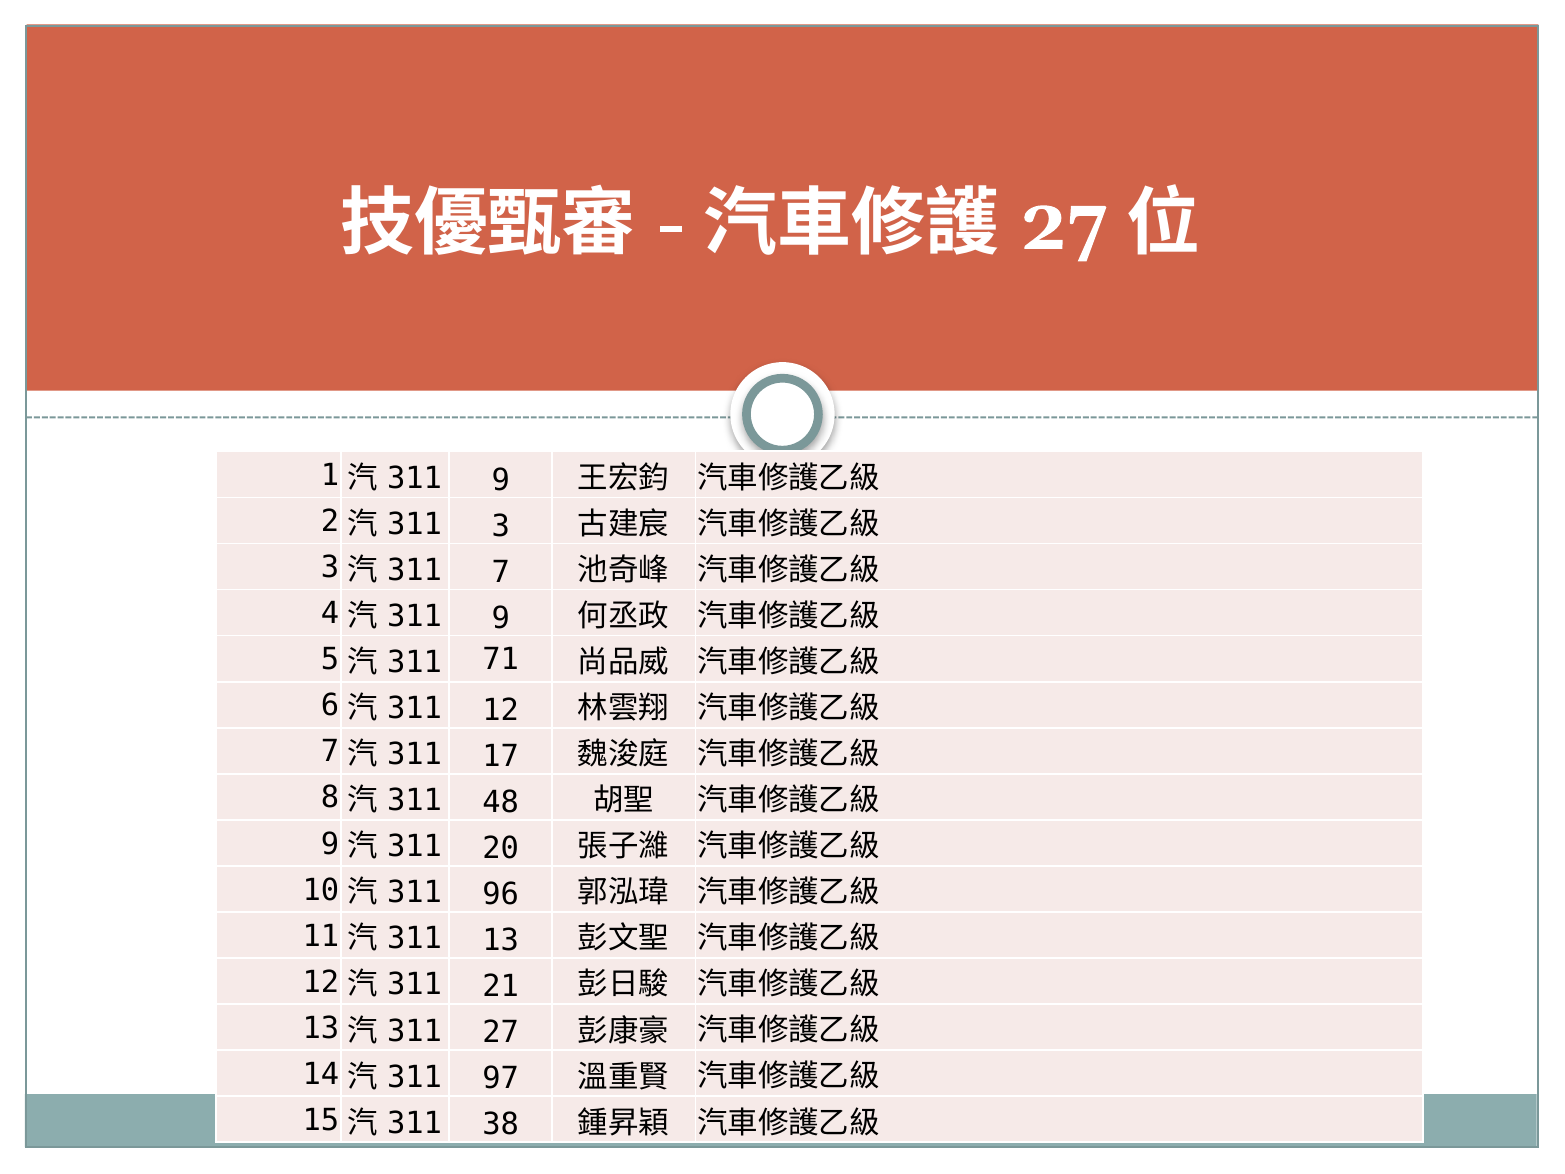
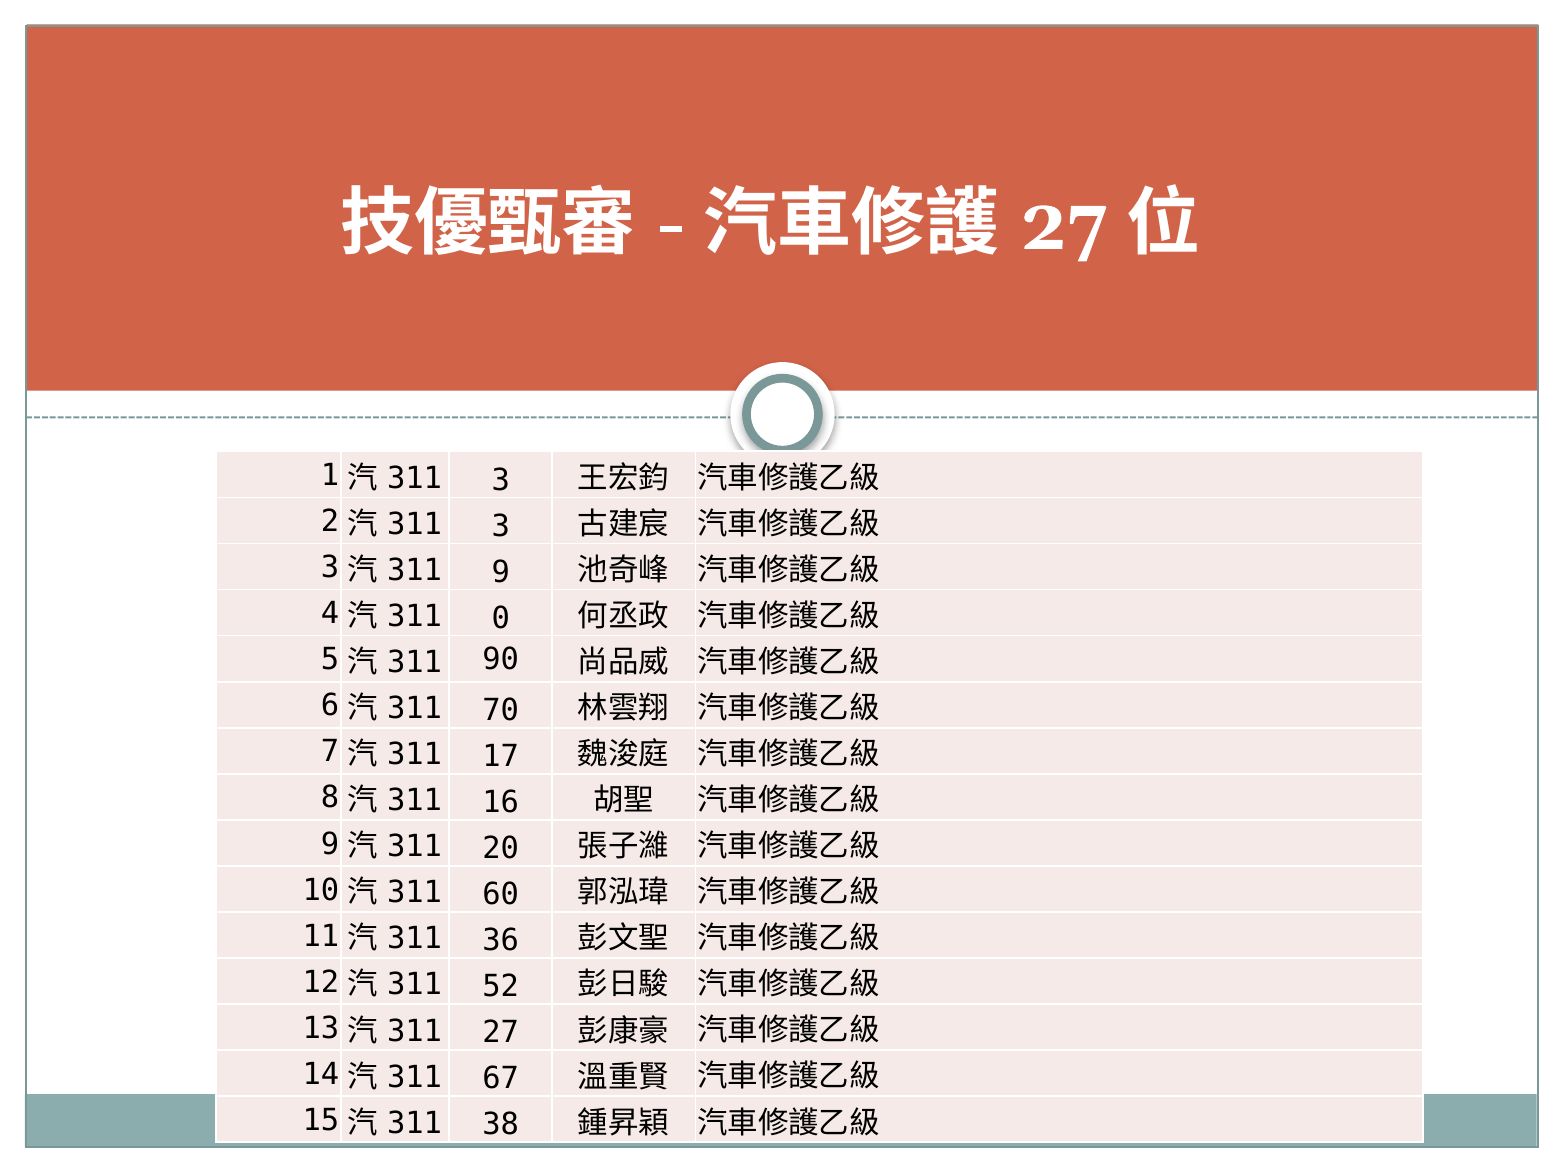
9: 9 -> 3 (501, 480)
7: 7 -> 9 (501, 572)
9: 9 -> 0 (501, 618)
71: 71 -> 90 (501, 660)
12: 12 -> 70 (501, 710)
48: 48 -> 16 (501, 802)
96: 96 -> 60 (501, 894)
13: 13 -> 36 (501, 940)
21: 21 -> 52 (501, 986)
97: 97 -> 67 (501, 1078)
